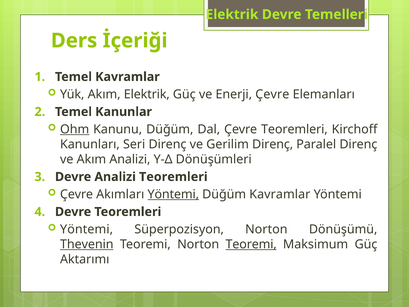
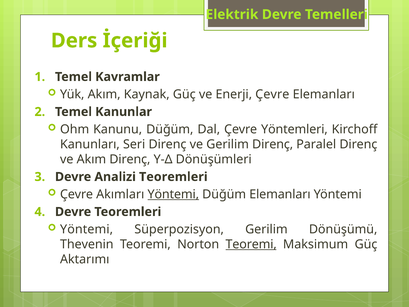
Akım Elektrik: Elektrik -> Kaynak (147, 94)
Ohm underline: present -> none (75, 129)
Çevre Teoremleri: Teoremleri -> Yöntemleri (294, 129)
Akım Analizi: Analizi -> Direnç (130, 159)
Düğüm Kavramlar: Kavramlar -> Elemanları (280, 194)
Süperpozisyon Norton: Norton -> Gerilim (266, 229)
Thevenin underline: present -> none (87, 244)
